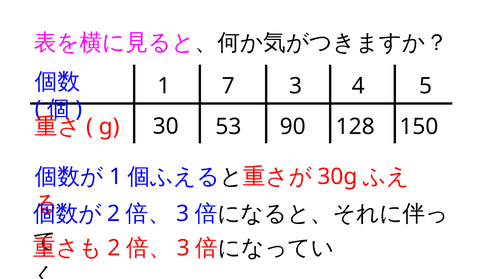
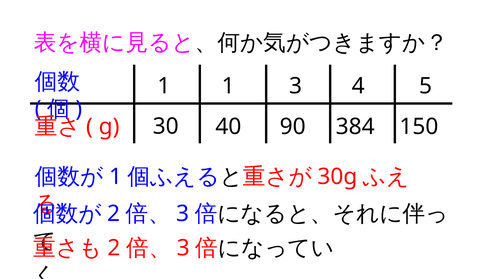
1 7: 7 -> 1 (228, 86)
53: 53 -> 40 (228, 126)
128: 128 -> 384 (355, 126)
